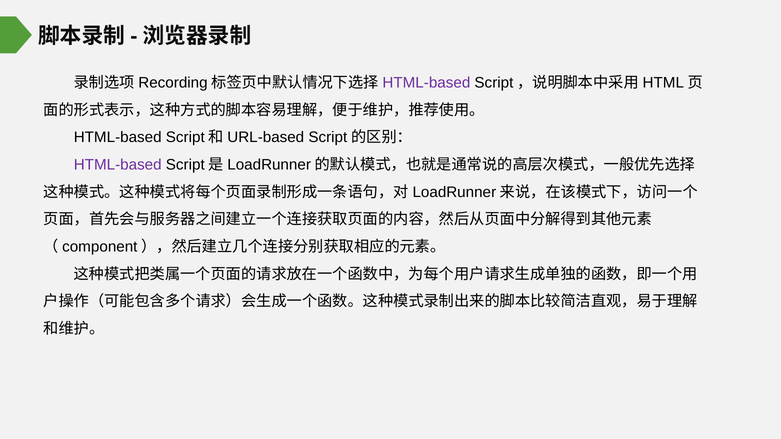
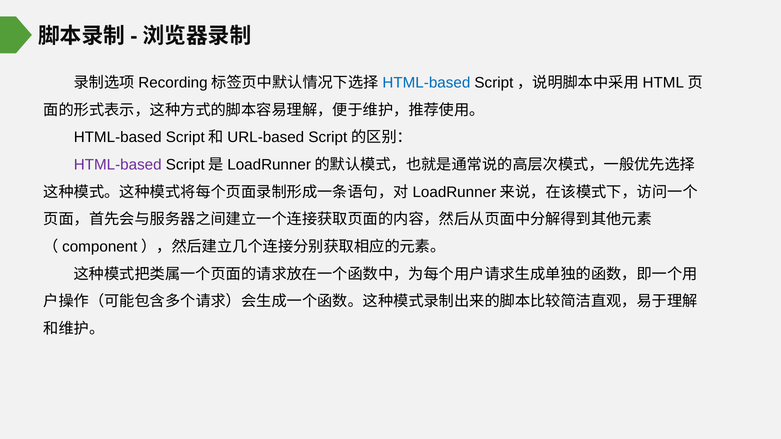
HTML-based colour: purple -> blue (426, 83)
